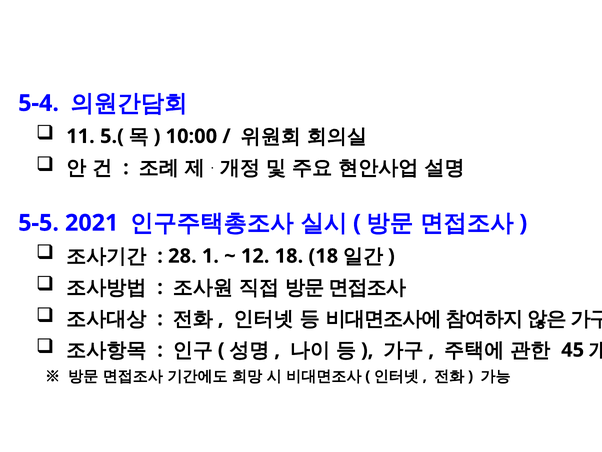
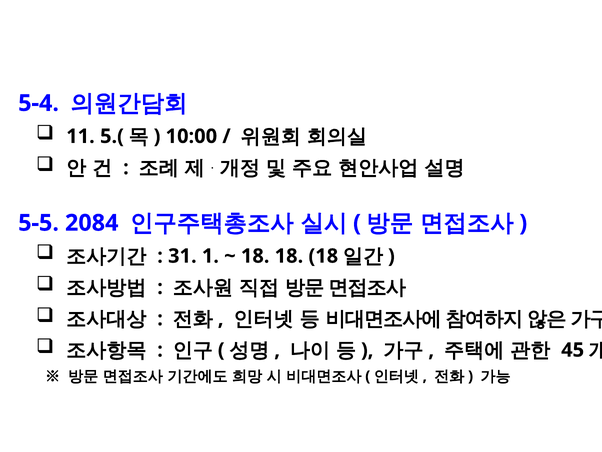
2021: 2021 -> 2084 (92, 223)
28: 28 -> 31 (182, 256)
12: 12 -> 18 (255, 256)
